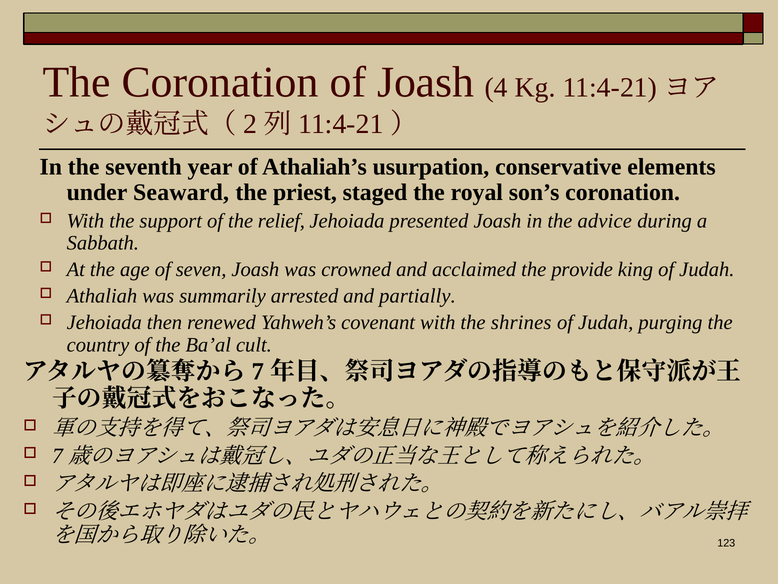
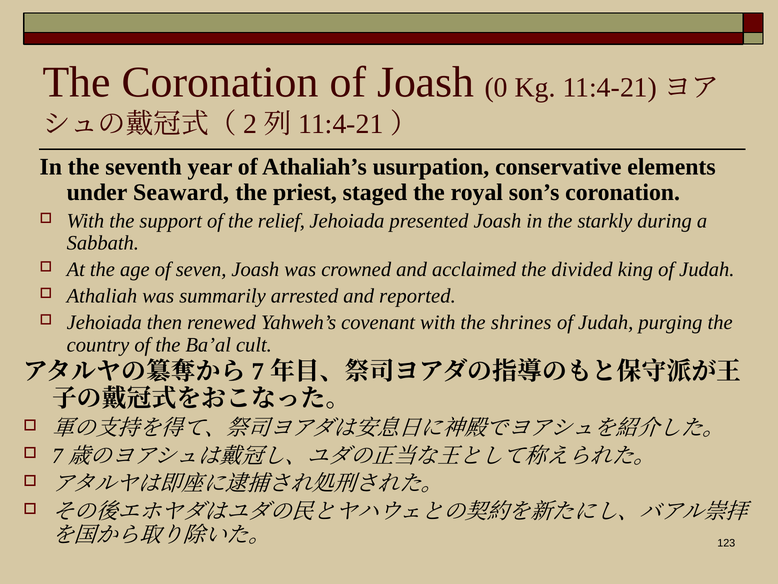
4: 4 -> 0 (496, 87)
advice: advice -> starkly (605, 221)
provide: provide -> divided (582, 269)
partially: partially -> reported (417, 296)
